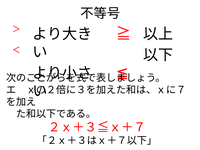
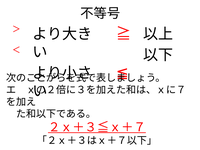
２ｘ＋３≦ｘ＋７ underline: none -> present (97, 127)
